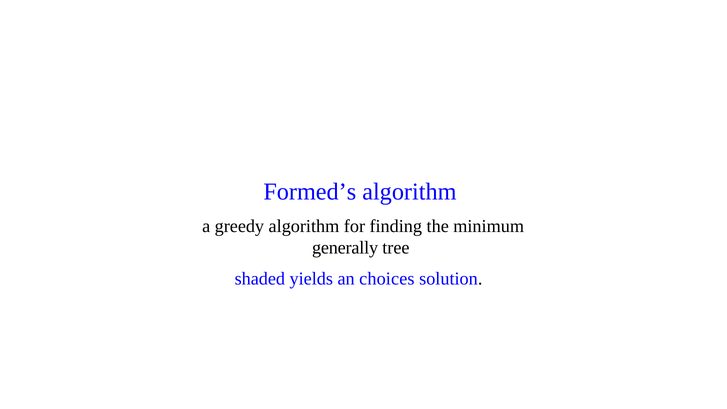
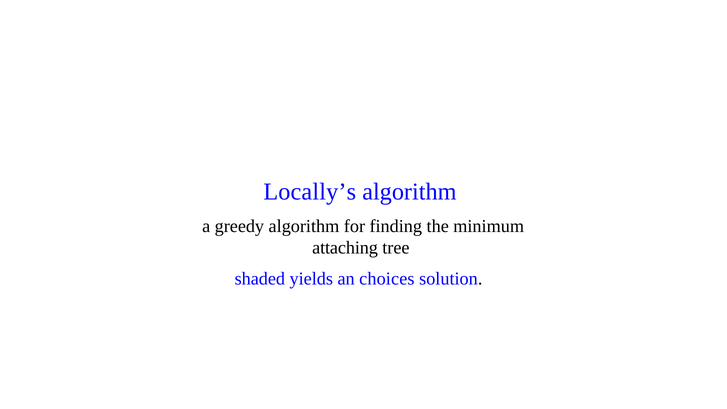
Formed’s: Formed’s -> Locally’s (310, 192)
generally: generally -> attaching (345, 248)
